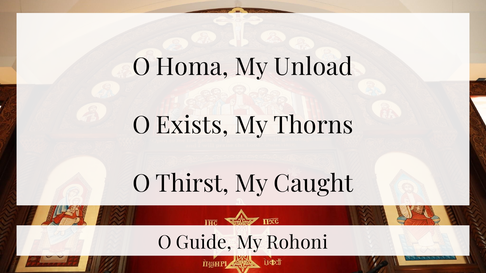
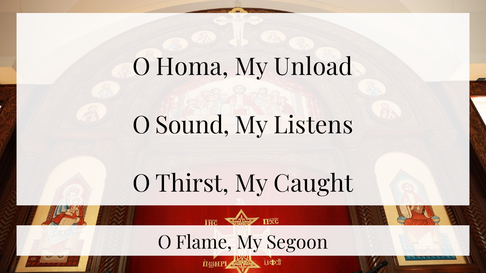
Exists: Exists -> Sound (192, 126)
Thorns: Thorns -> Listens (313, 126)
Guide: Guide -> Flame (204, 243)
Rohoni: Rohoni -> Segoon (297, 243)
